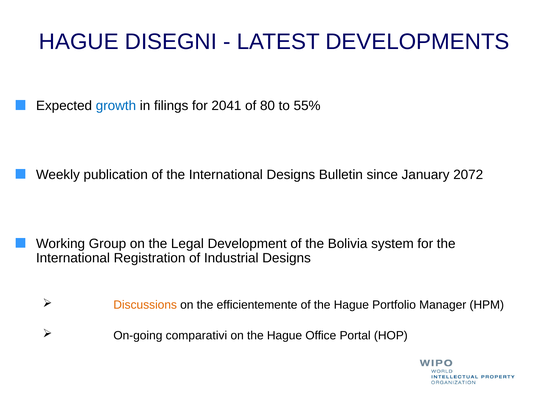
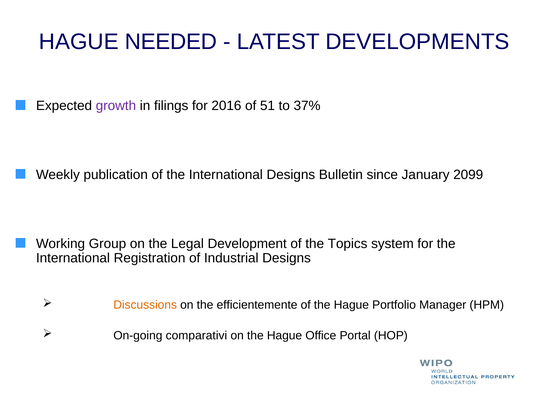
DISEGNI: DISEGNI -> NEEDED (171, 42)
growth colour: blue -> purple (116, 106)
2041: 2041 -> 2016 (226, 106)
80: 80 -> 51 (268, 106)
55%: 55% -> 37% (307, 106)
2072: 2072 -> 2099 (468, 174)
Bolivia: Bolivia -> Topics (348, 243)
